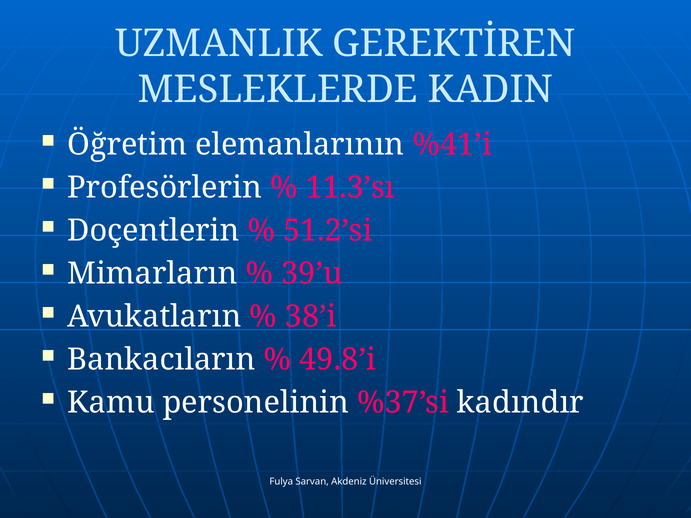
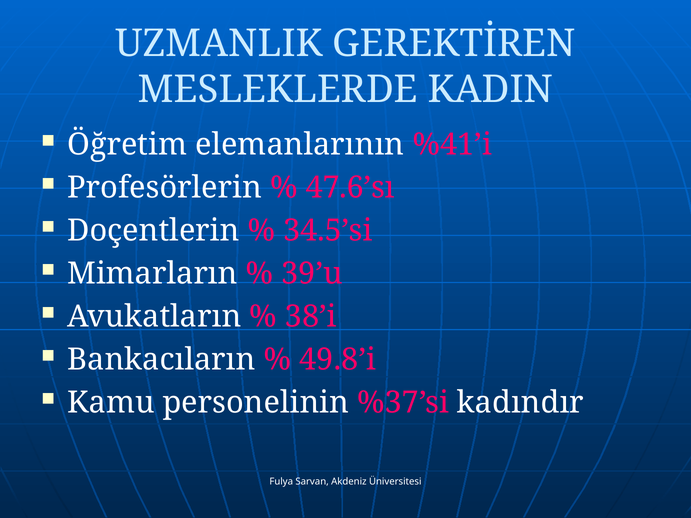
11.3’sı: 11.3’sı -> 47.6’sı (350, 188)
51.2’si: 51.2’si -> 34.5’si (328, 231)
